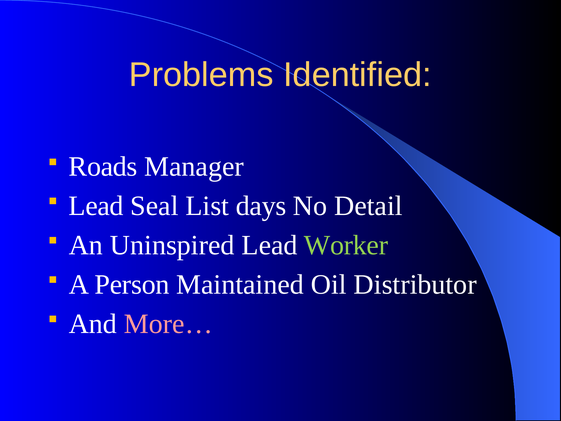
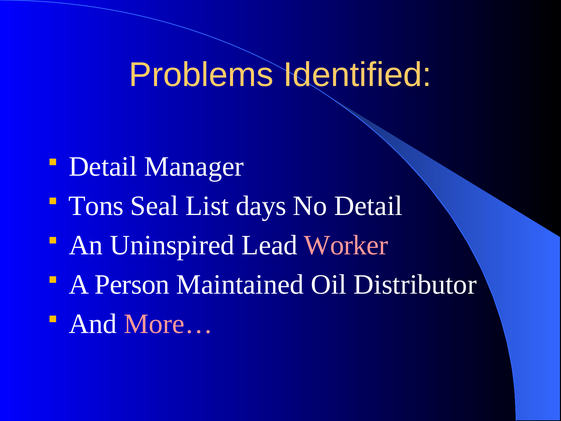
Roads: Roads -> Detail (103, 167)
Lead: Lead -> Tons (96, 206)
Worker colour: light green -> pink (346, 245)
